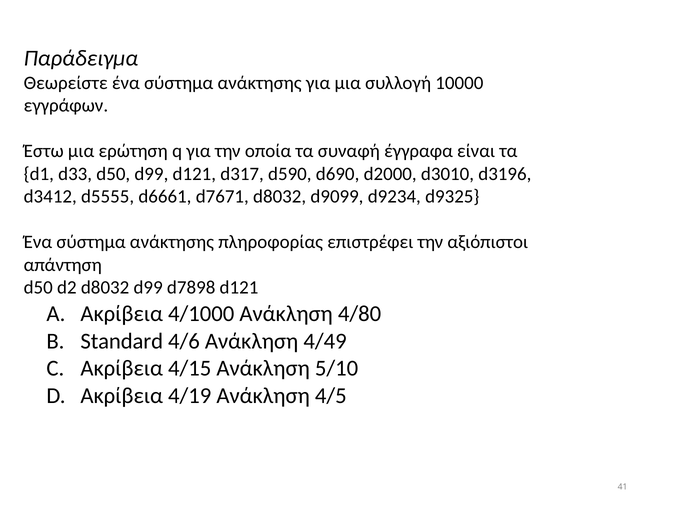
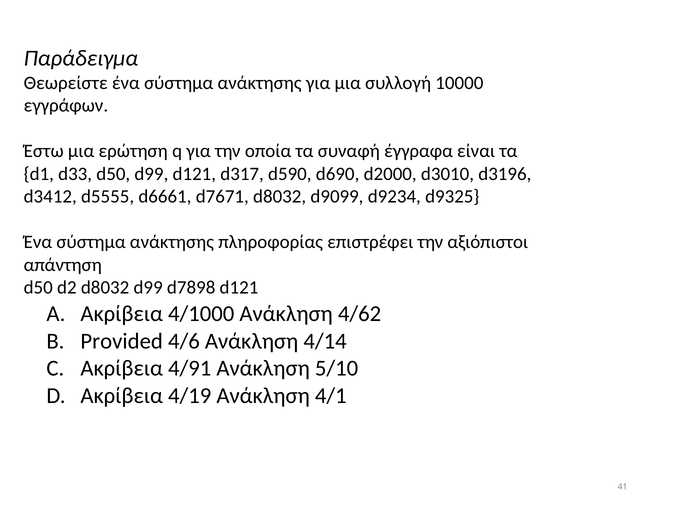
4/80: 4/80 -> 4/62 (360, 314)
Standard: Standard -> Provided (122, 341)
4/49: 4/49 -> 4/14 (325, 341)
4/15: 4/15 -> 4/91 (190, 368)
4/5: 4/5 -> 4/1 (331, 395)
